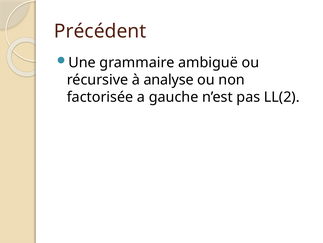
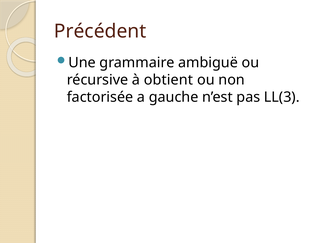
analyse: analyse -> obtient (168, 80)
LL(2: LL(2 -> LL(3 (282, 97)
